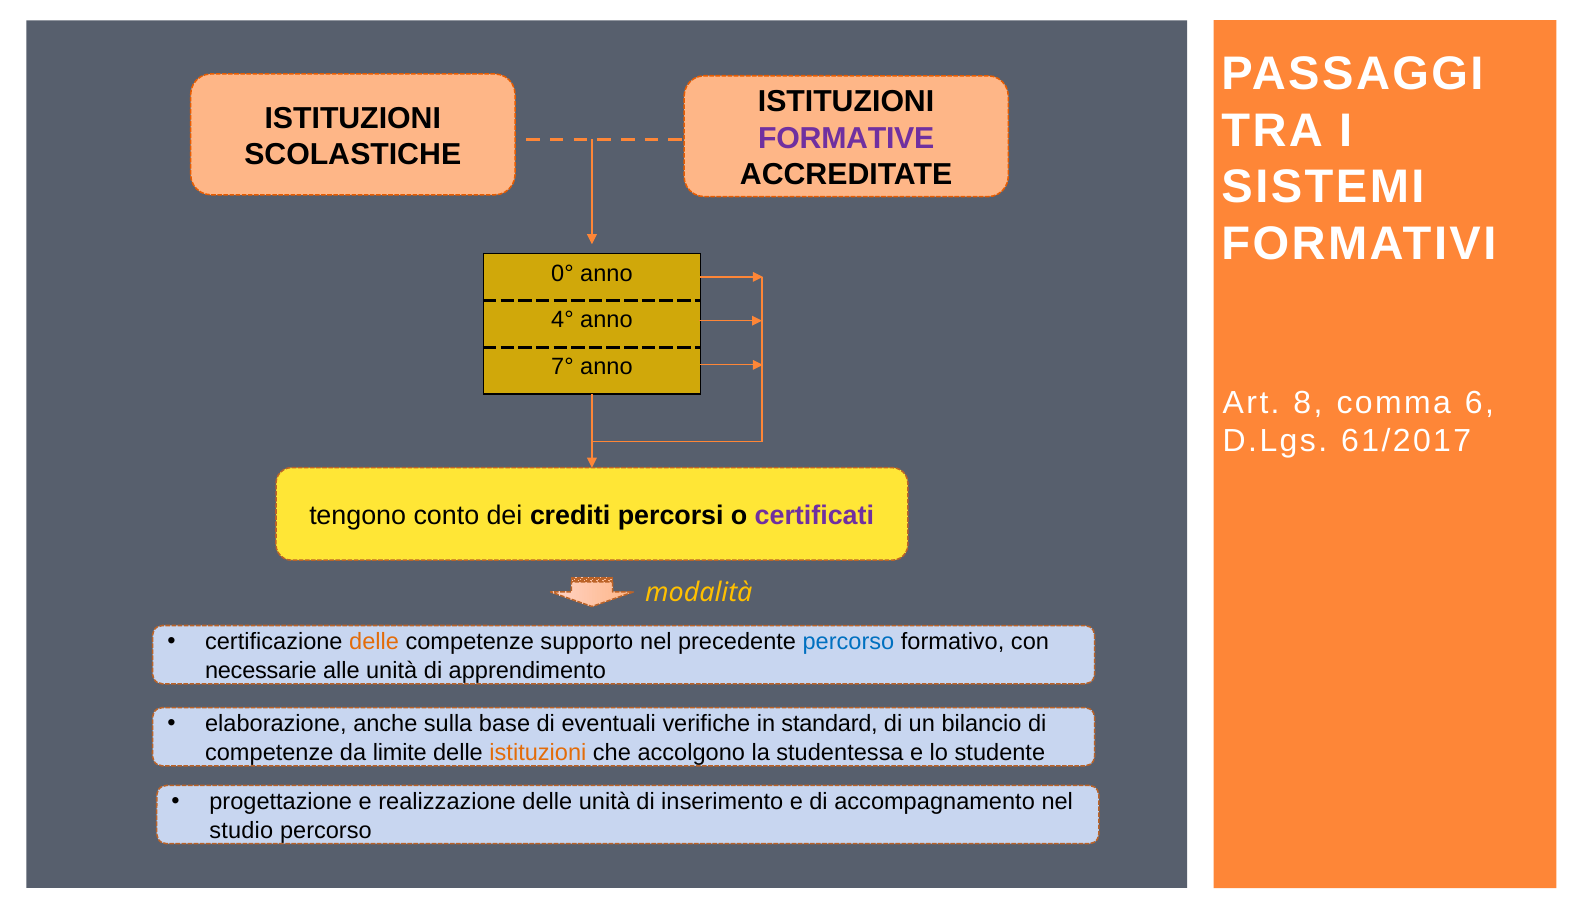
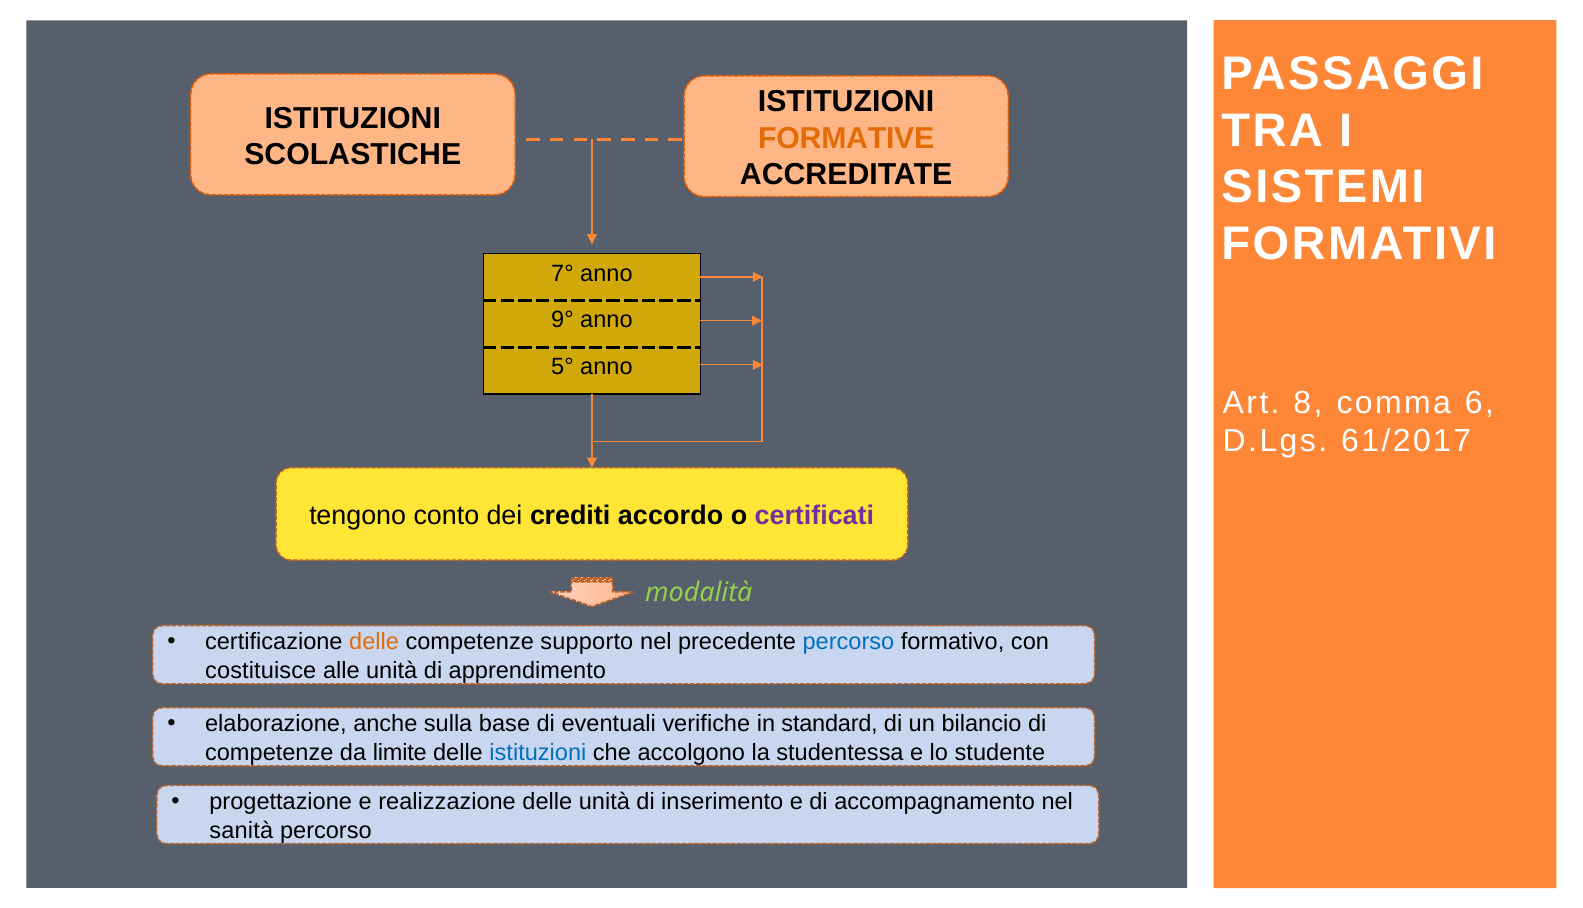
FORMATIVE colour: purple -> orange (846, 138)
0°: 0° -> 7° (562, 273)
4°: 4° -> 9° (562, 320)
7°: 7° -> 5° (562, 367)
percorsi: percorsi -> accordo (671, 516)
modalità colour: yellow -> light green (699, 592)
necessarie: necessarie -> costituisce (261, 671)
istituzioni colour: orange -> blue (538, 753)
studio: studio -> sanità (241, 830)
